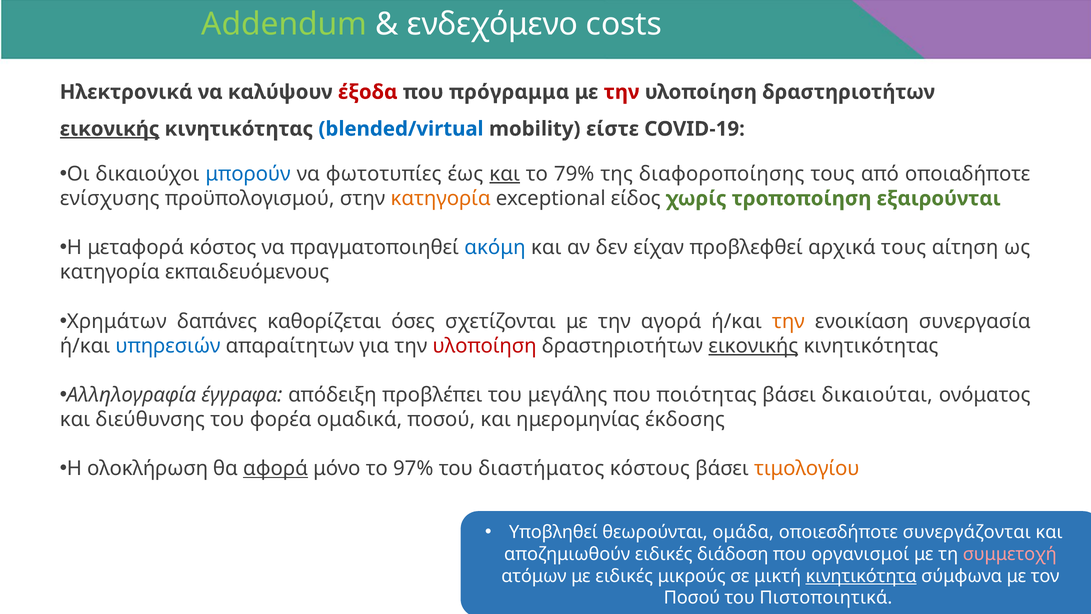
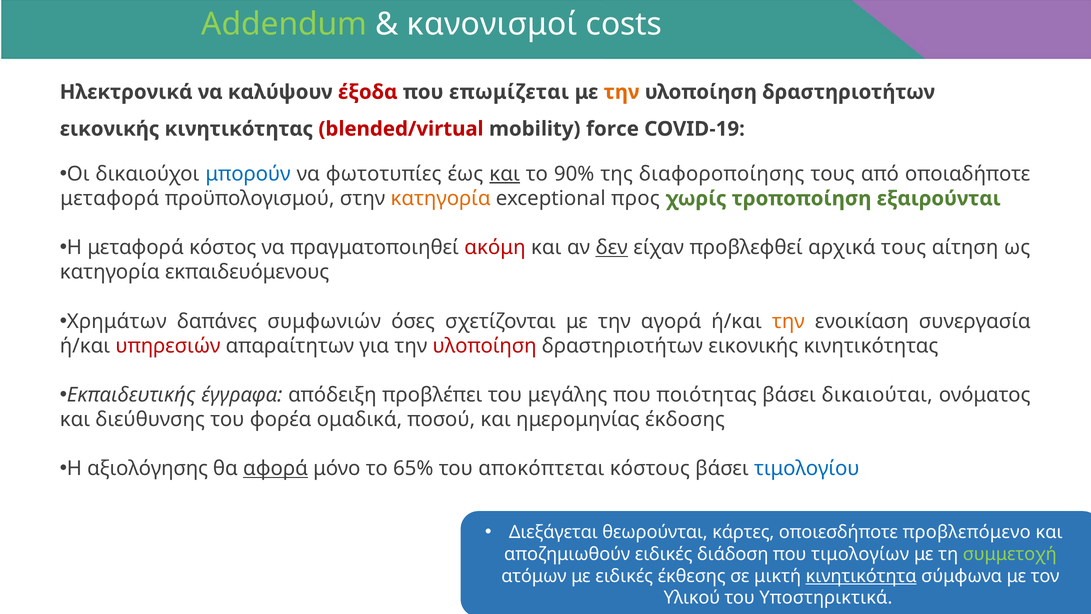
ενδεχόμενο: ενδεχόμενο -> κανονισμοί (492, 24)
πρόγραμμα: πρόγραμμα -> επωμίζεται (509, 92)
την colour: red -> orange (622, 92)
εικονικής underline: present -> none (110, 129)
blended/virtual colour: blue -> red (401, 129)
είστε: είστε -> force (612, 129)
79%: 79% -> 90% (574, 174)
ενίσχυσης: ενίσχυσης -> μεταφορά (110, 198)
είδος: είδος -> προς (636, 198)
ακόμη colour: blue -> red (495, 248)
δεν underline: none -> present (612, 248)
καθορίζεται: καθορίζεται -> συμφωνιών (324, 321)
υπηρεσιών colour: blue -> red (168, 346)
εικονικής underline: present -> none (753, 346)
Αλληλογραφία: Αλληλογραφία -> Εκπαιδευτικής (131, 395)
ολοκλήρωση: ολοκλήρωση -> αξιολόγησης (148, 468)
97%: 97% -> 65% (413, 468)
διαστήματος: διαστήματος -> αποκόπτεται (541, 468)
τιμολογίου colour: orange -> blue (807, 468)
Υποβληθεί: Υποβληθεί -> Διεξάγεται (553, 532)
ομάδα: ομάδα -> κάρτες (743, 532)
συνεργάζονται: συνεργάζονται -> προβλεπόμενο (967, 532)
οργανισμοί: οργανισμοί -> τιμολογίων (860, 554)
συμμετοχή colour: pink -> light green (1010, 554)
μικρούς: μικρούς -> έκθεσης (692, 576)
Ποσού: Ποσού -> Υλικού (692, 598)
Πιστοποιητικά: Πιστοποιητικά -> Υποστηρικτικά (826, 598)
